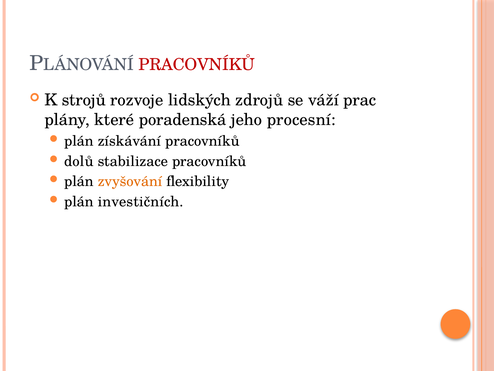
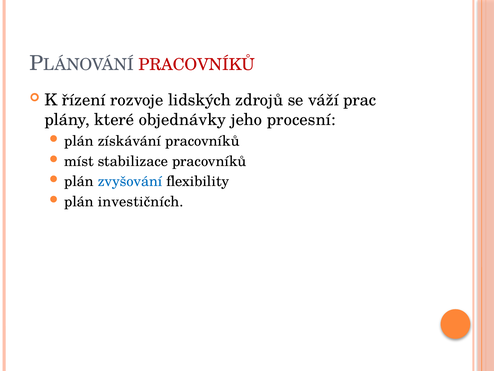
strojů: strojů -> řízení (84, 100)
poradenská: poradenská -> objednávky (182, 120)
dolů: dolů -> míst (79, 161)
zvyšování colour: orange -> blue (130, 181)
